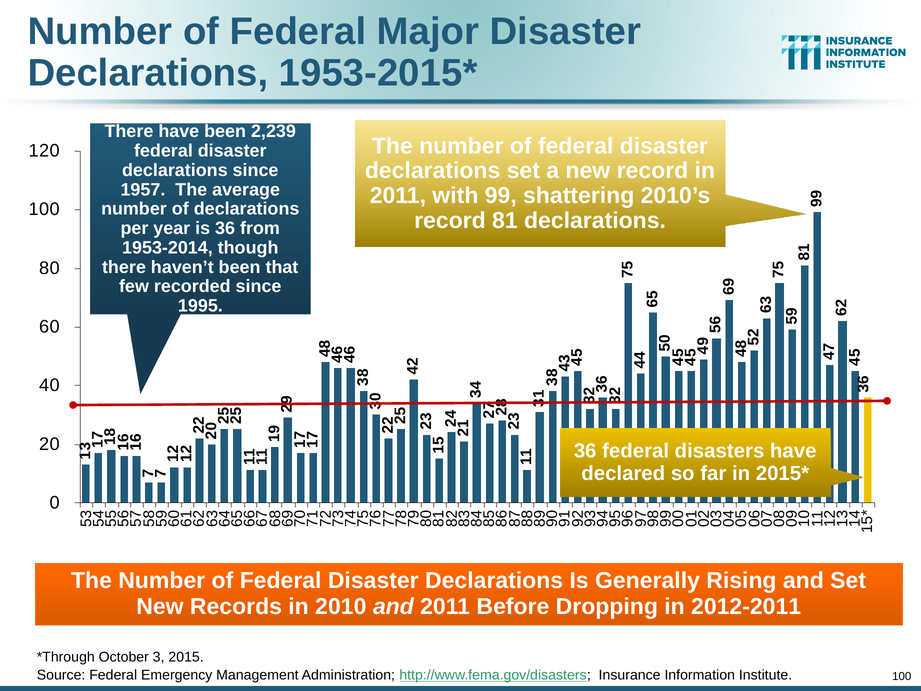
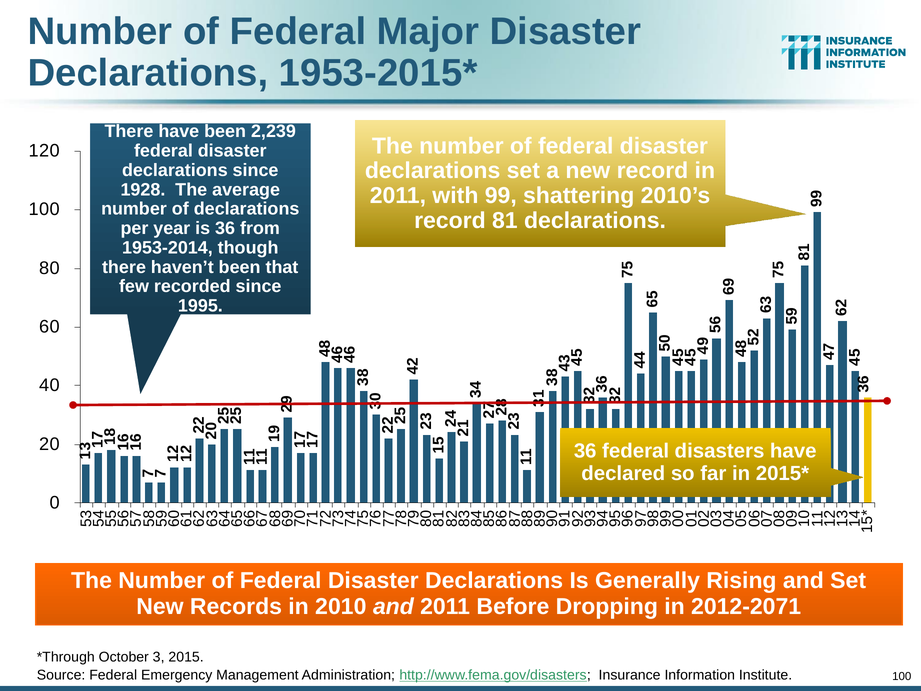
1957: 1957 -> 1928 (143, 190)
2012-2011: 2012-2011 -> 2012-2071 (746, 606)
